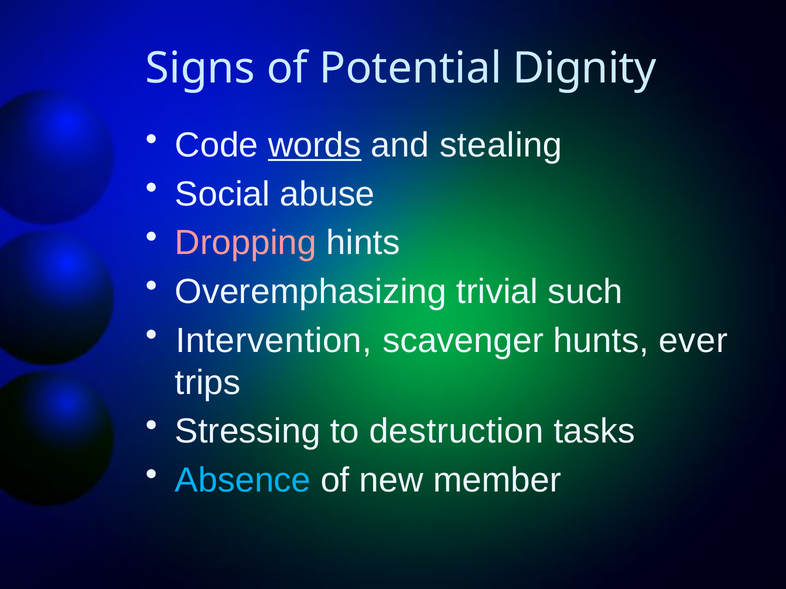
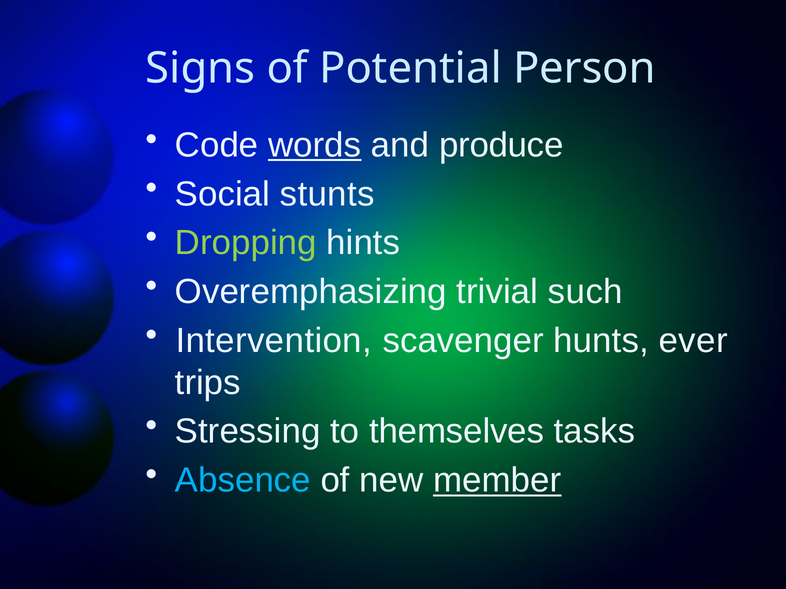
Dignity: Dignity -> Person (584, 69)
stealing: stealing -> produce (501, 145)
abuse: abuse -> stunts (327, 194)
Dropping colour: pink -> light green (246, 243)
destruction: destruction -> themselves (457, 432)
member underline: none -> present (497, 481)
